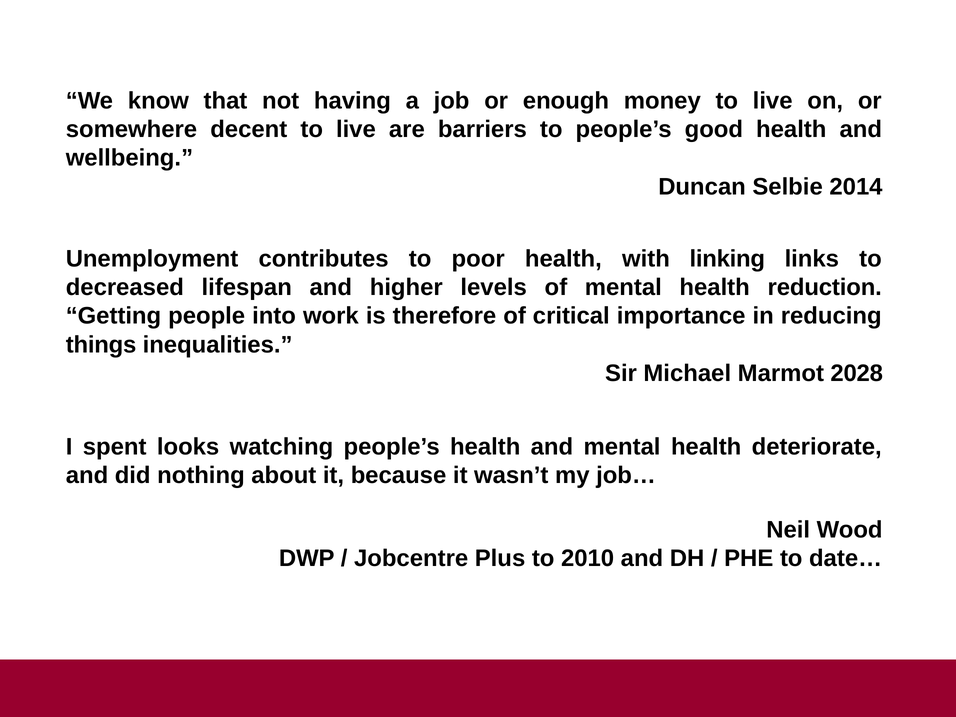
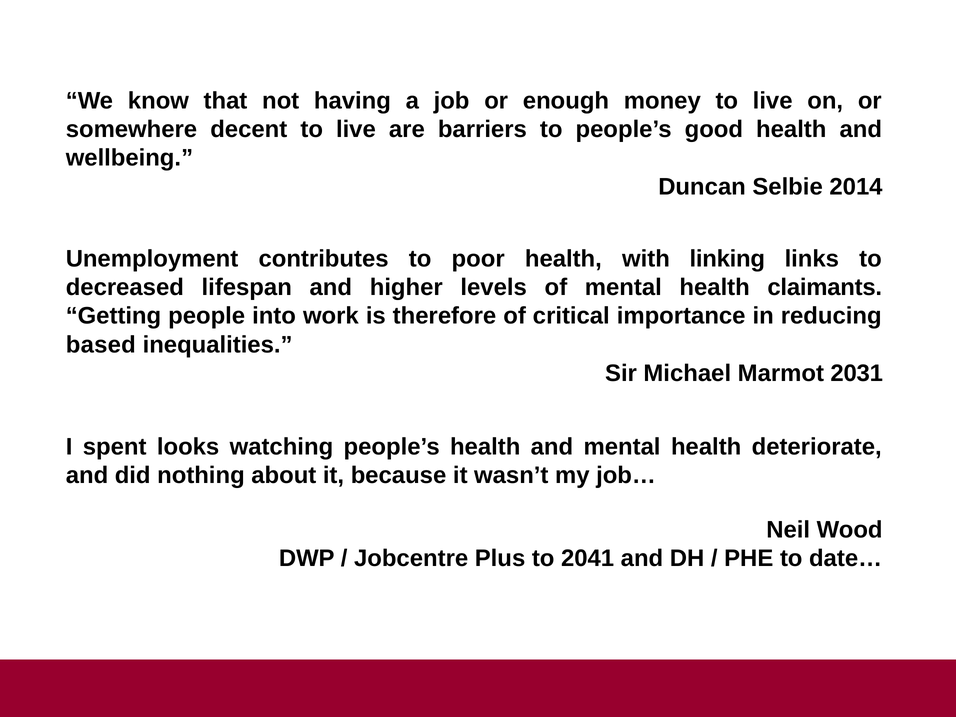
reduction: reduction -> claimants (825, 287)
things: things -> based (101, 345)
2028: 2028 -> 2031 (857, 373)
2010: 2010 -> 2041 (588, 558)
